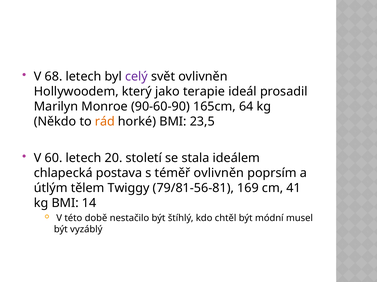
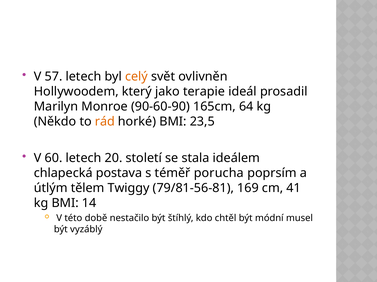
68: 68 -> 57 (54, 77)
celý colour: purple -> orange (136, 77)
téměř ovlivněn: ovlivněn -> porucha (219, 173)
